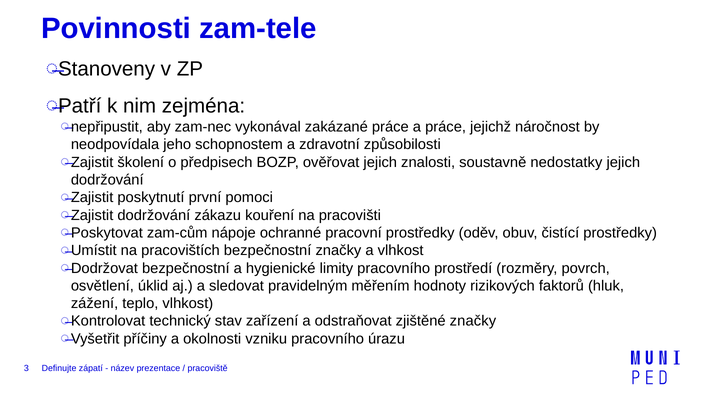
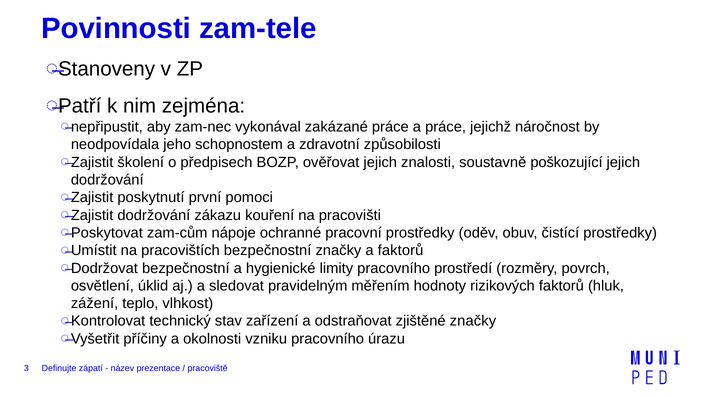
nedostatky: nedostatky -> poškozující (567, 162)
a vlhkost: vlhkost -> faktorů (401, 251)
